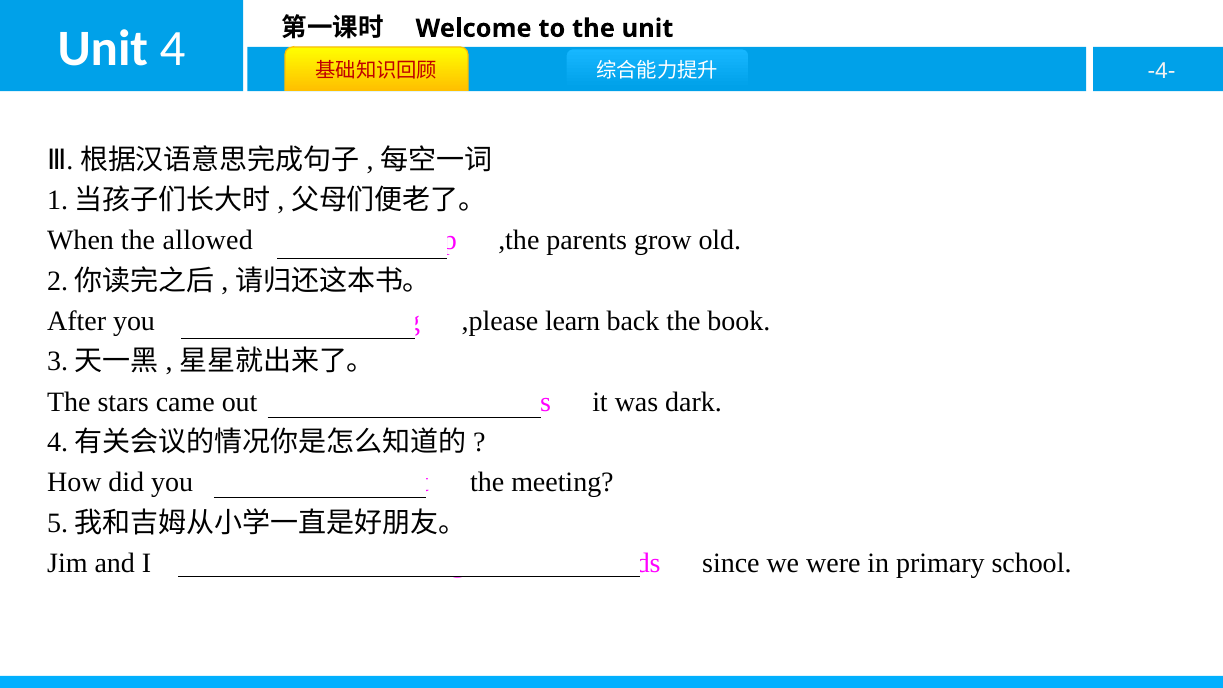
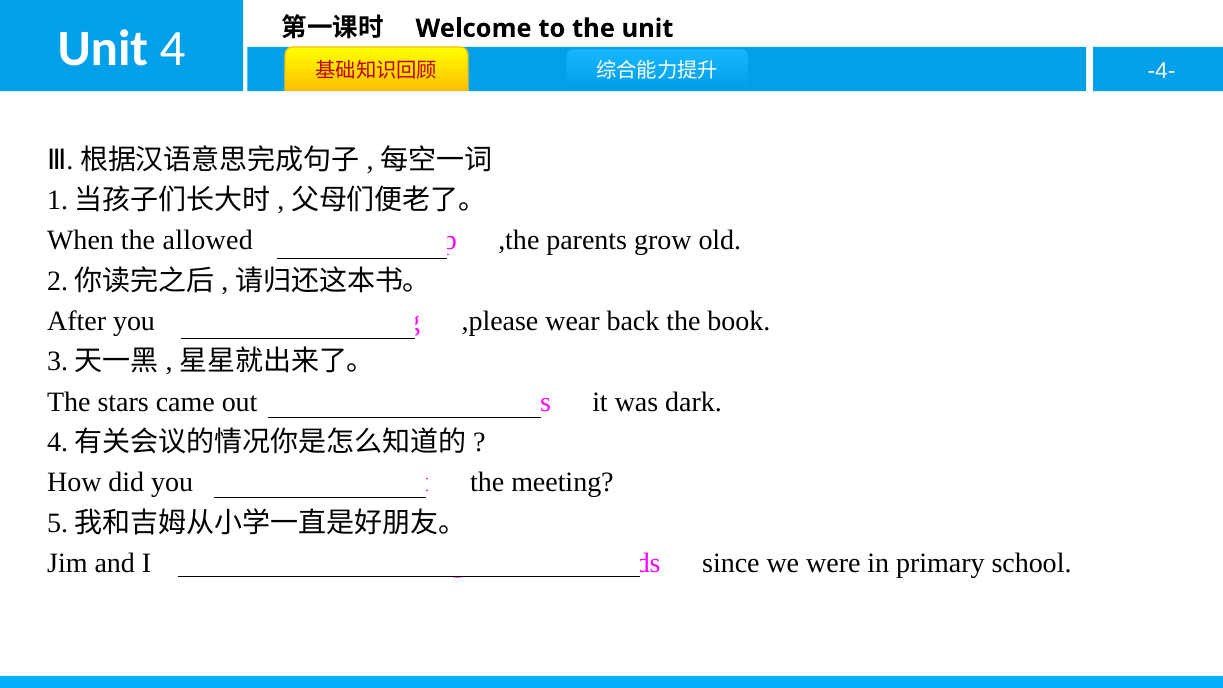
,please learn: learn -> wear (572, 321)
